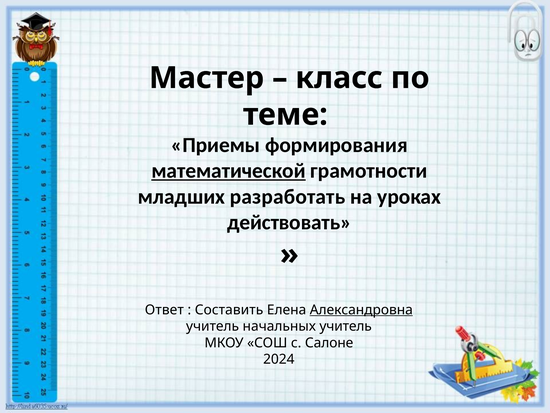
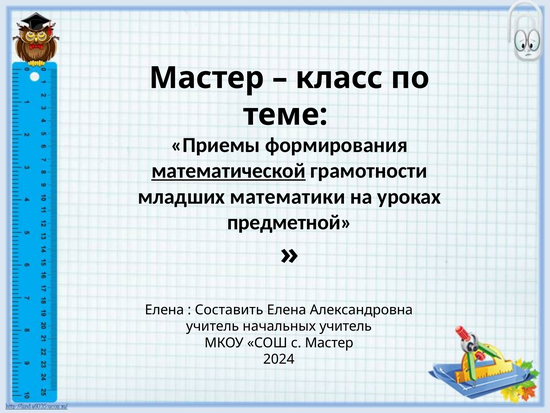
разработать: разработать -> математики (288, 196)
действовать: действовать -> предметной (289, 222)
Ответ: Ответ -> Елена (164, 309)
Александровна underline: present -> none (361, 309)
с Салоне: Салоне -> Мастер (329, 342)
